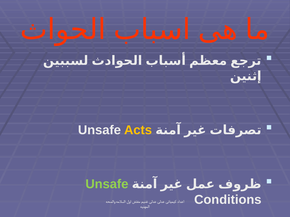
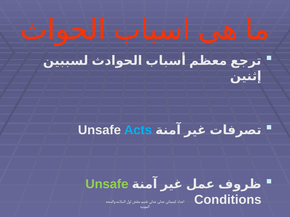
Acts colour: yellow -> light blue (138, 130)
